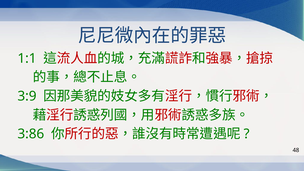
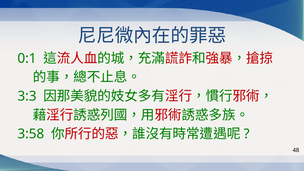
1:1: 1:1 -> 0:1 (27, 58)
3:9: 3:9 -> 3:3 (27, 96)
3:86: 3:86 -> 3:58 (31, 134)
